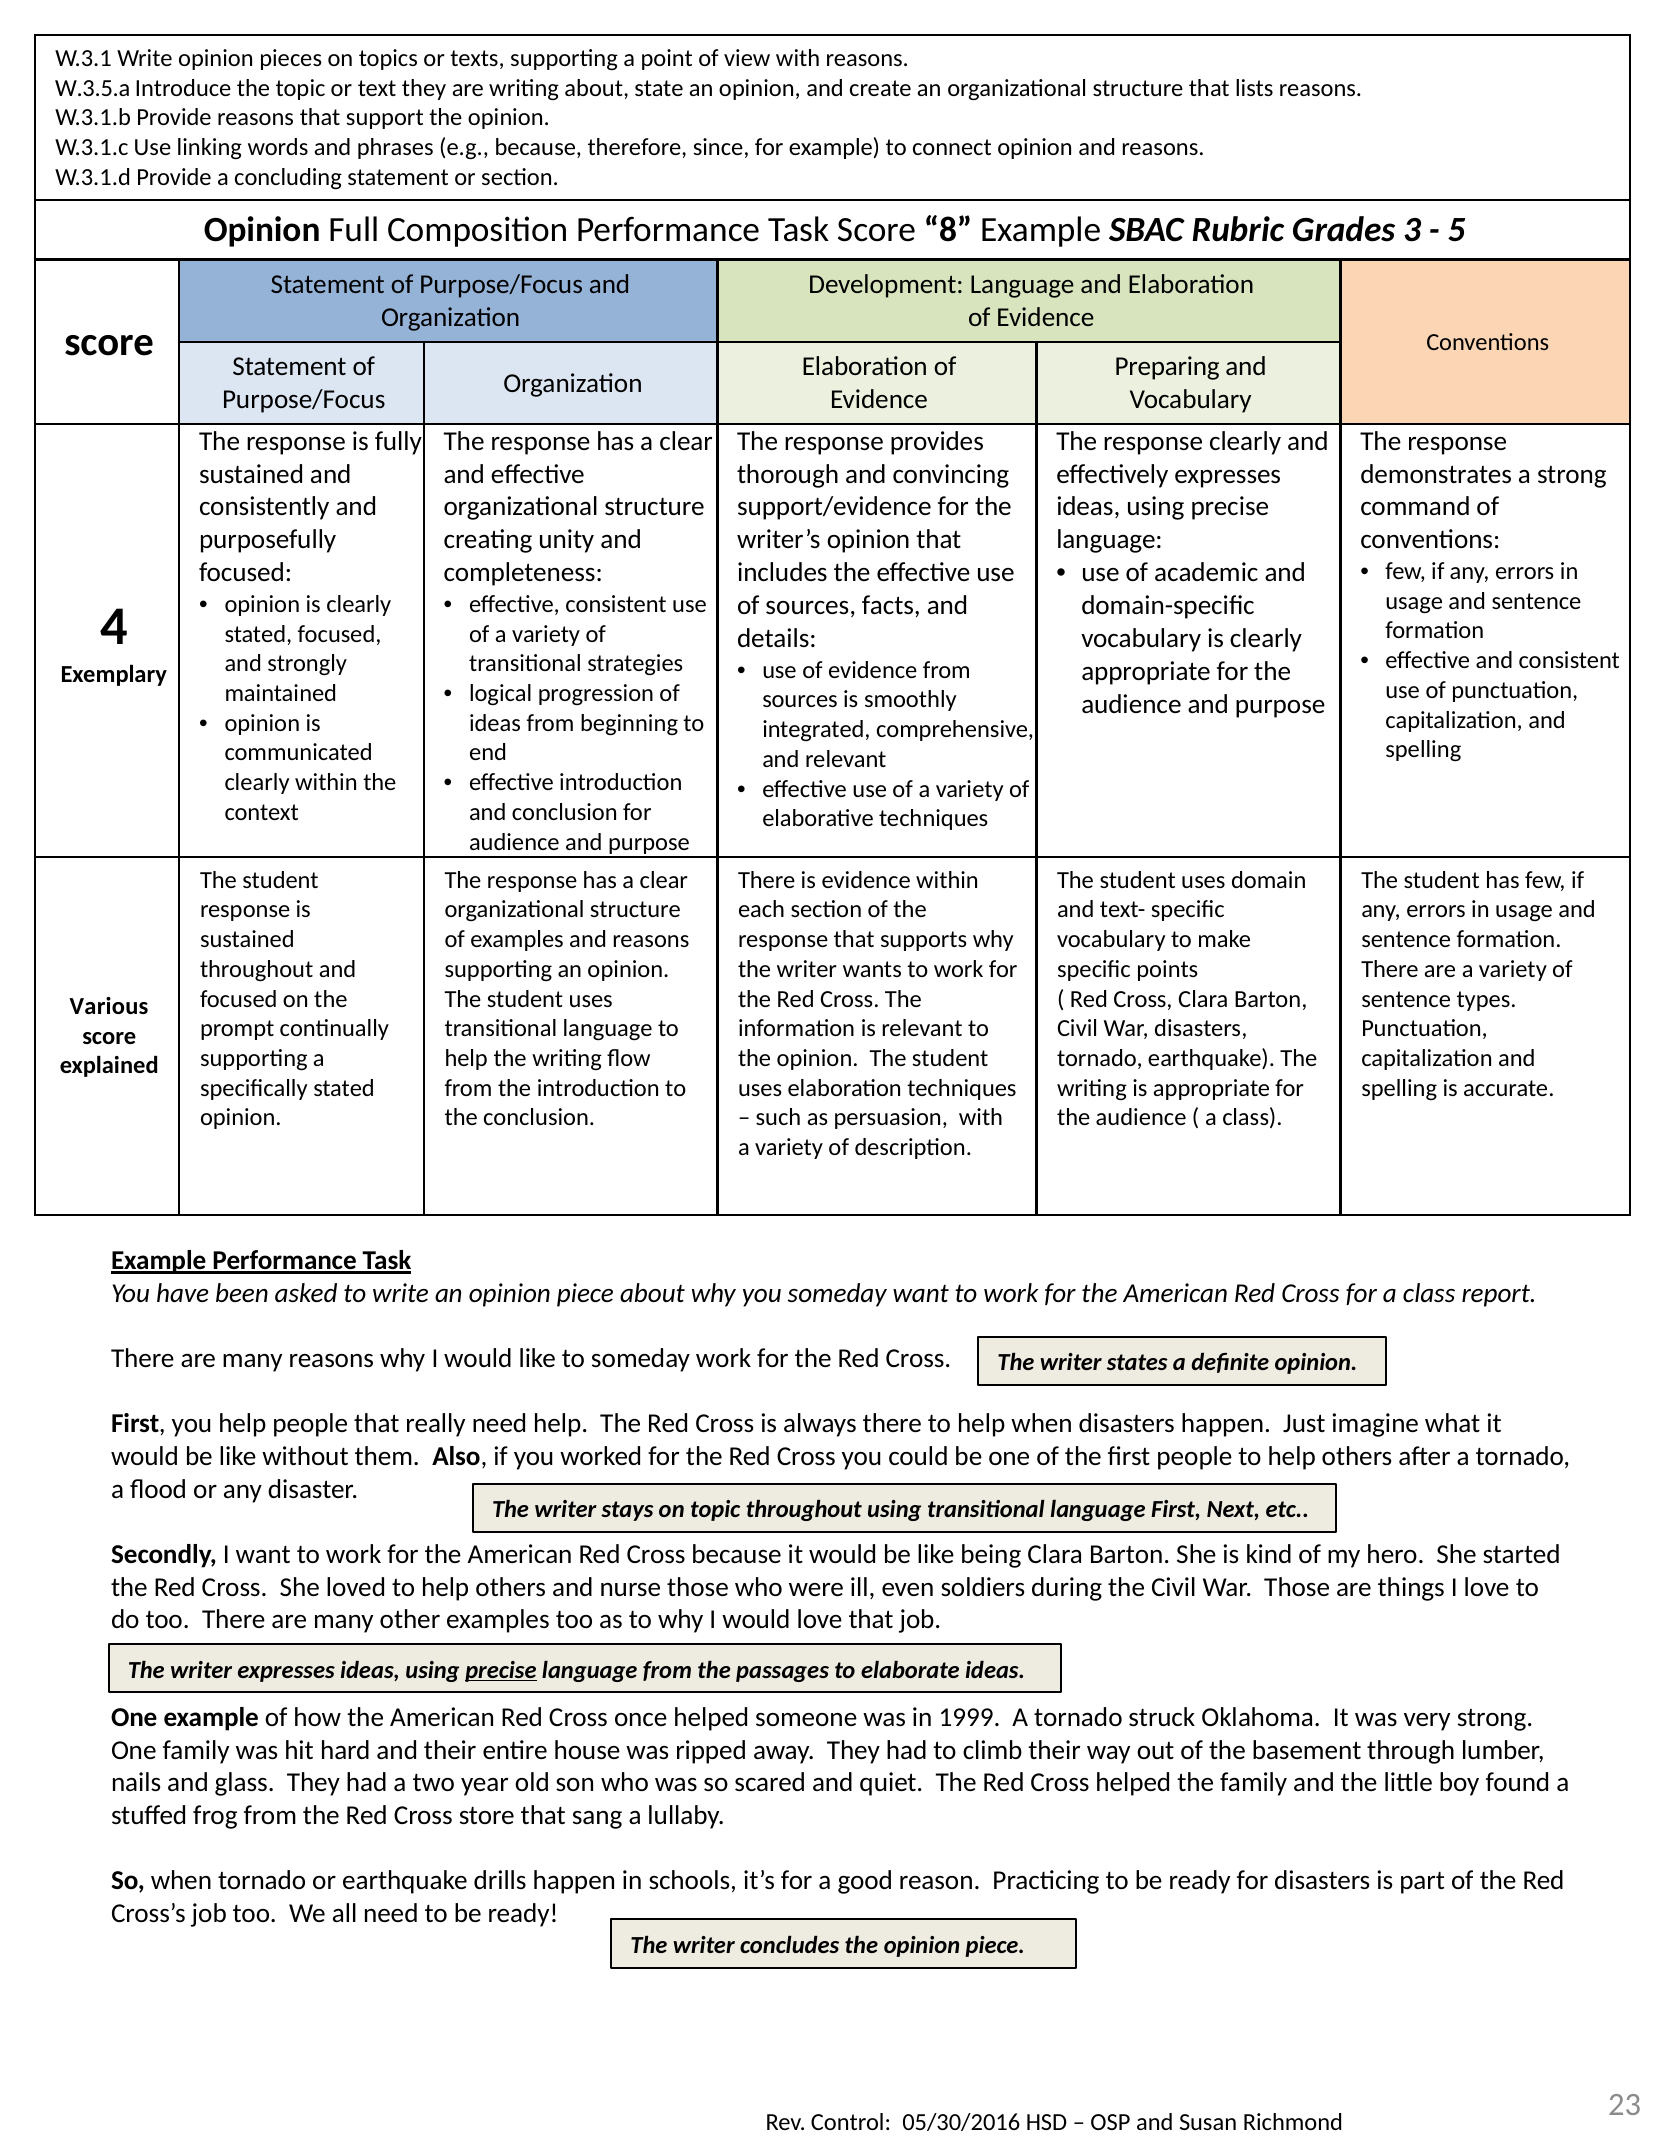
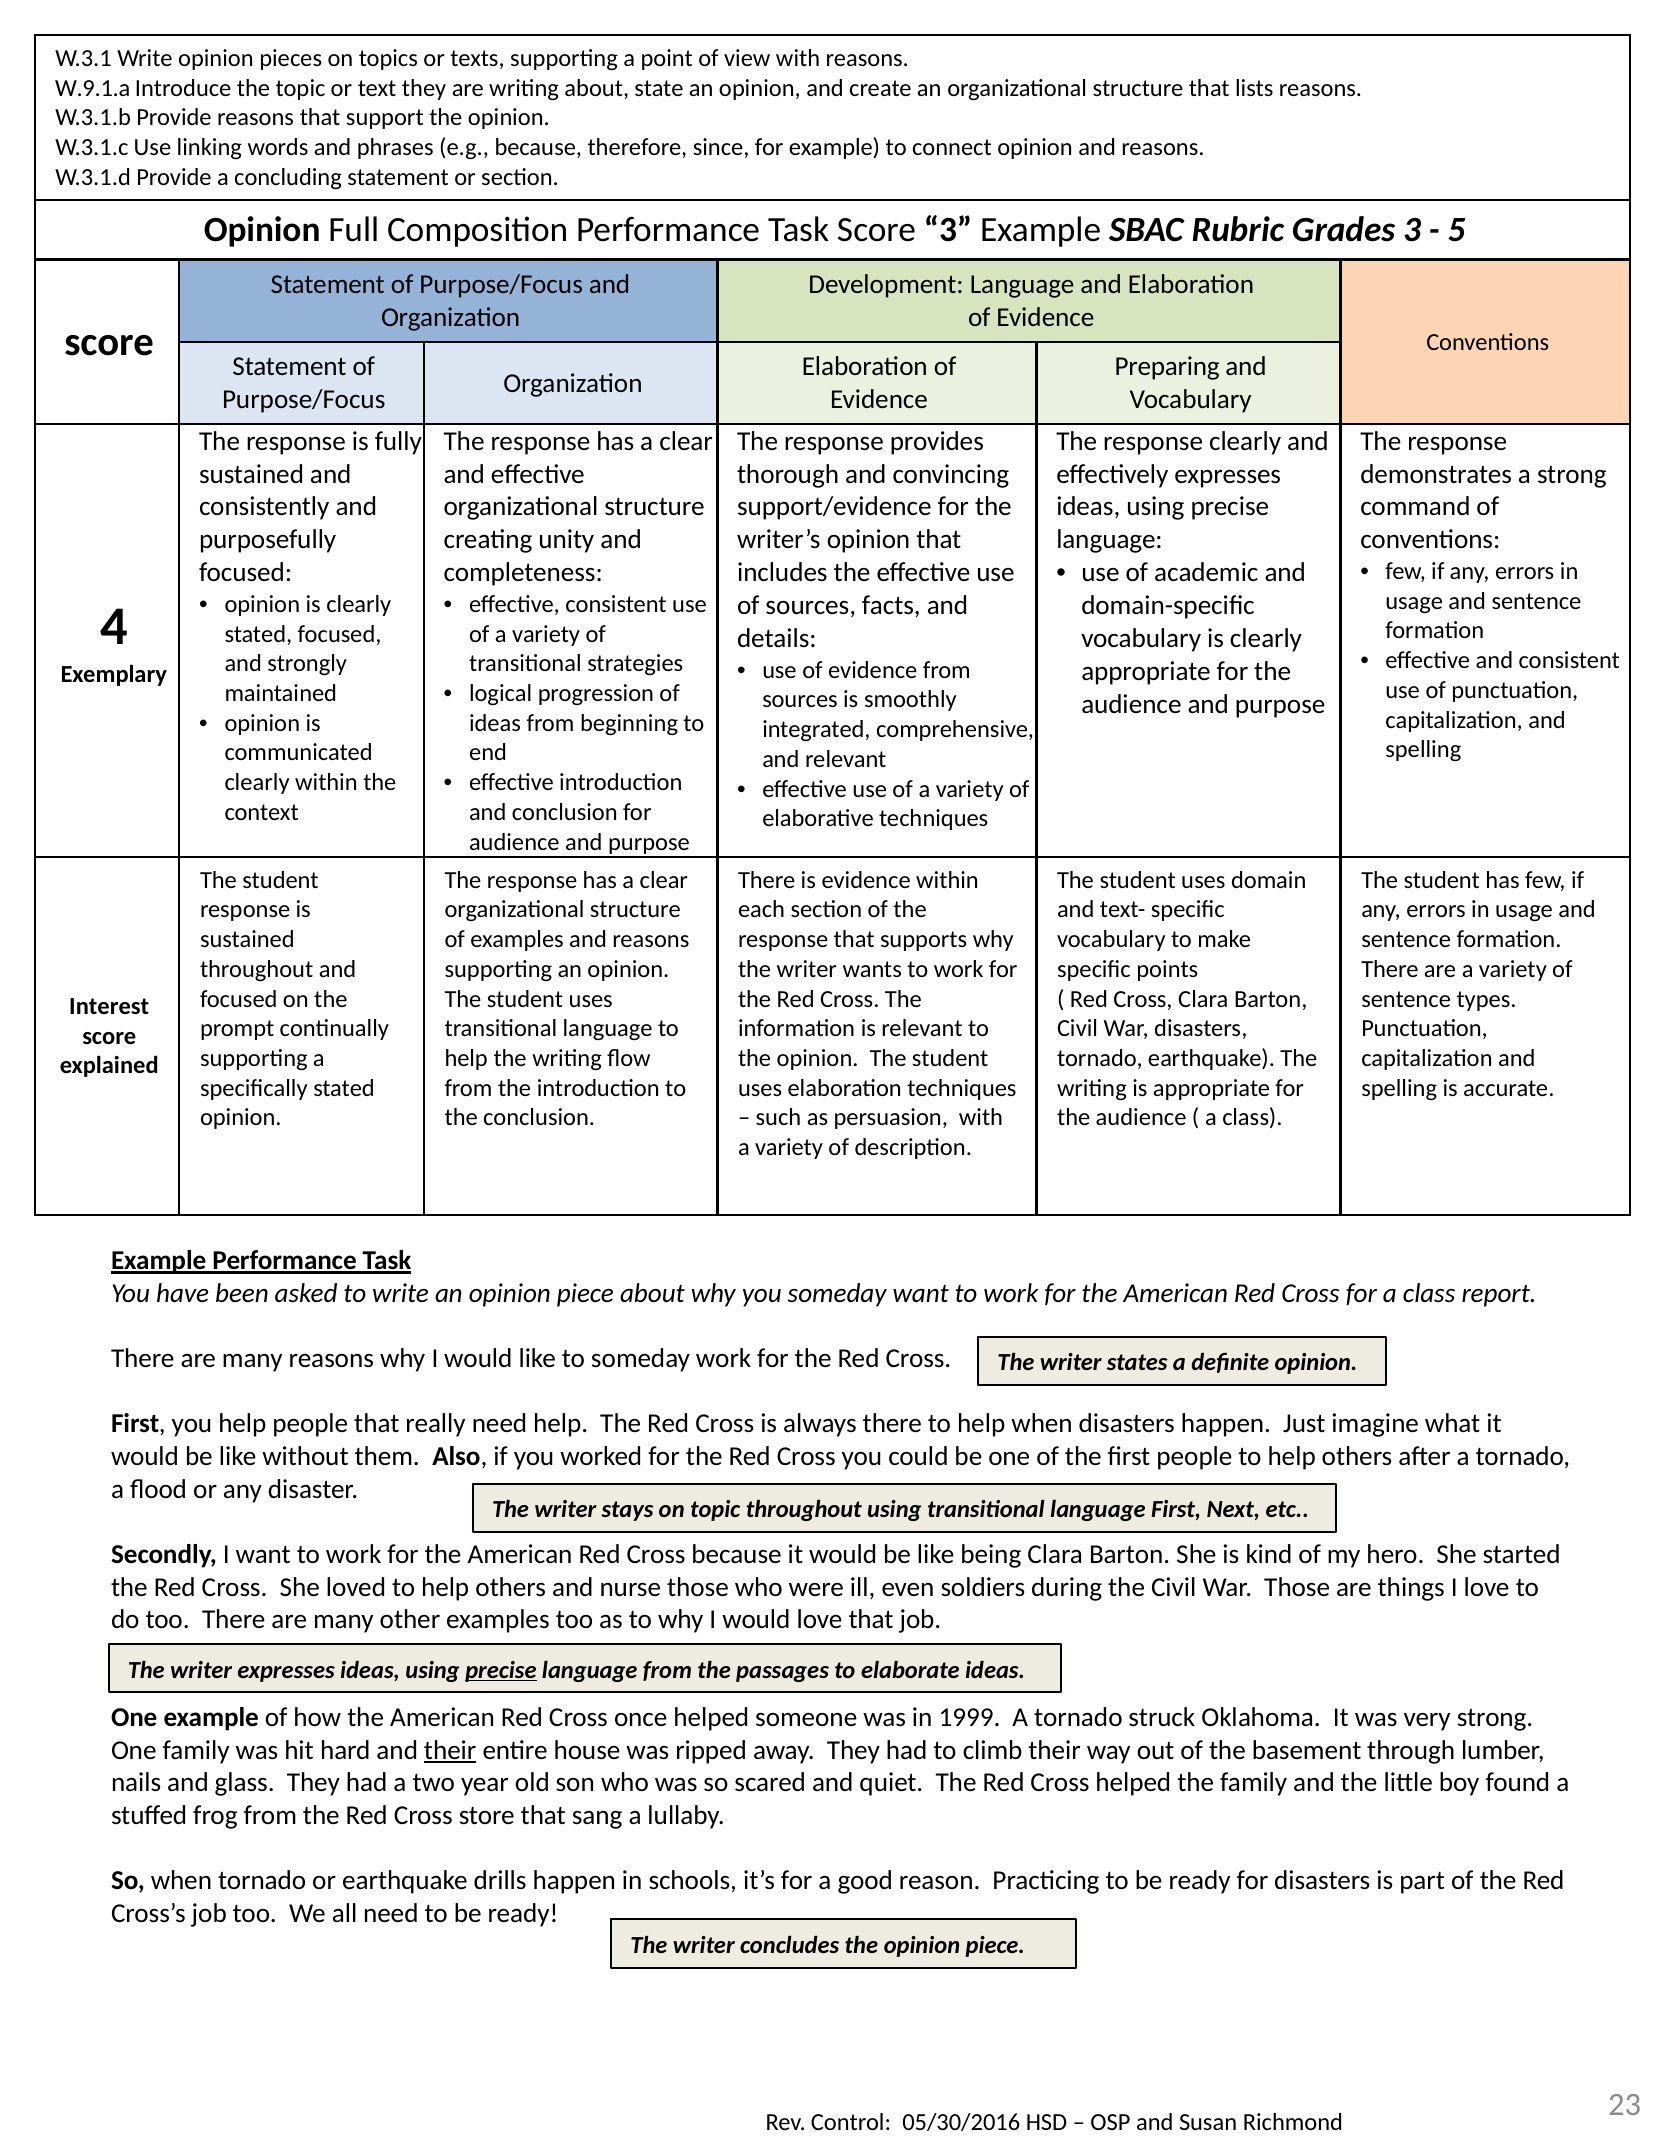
W.3.5.a: W.3.5.a -> W.9.1.a (93, 88)
Score 8: 8 -> 3 (948, 230)
Various: Various -> Interest (109, 1006)
their underline: none -> present (450, 1750)
